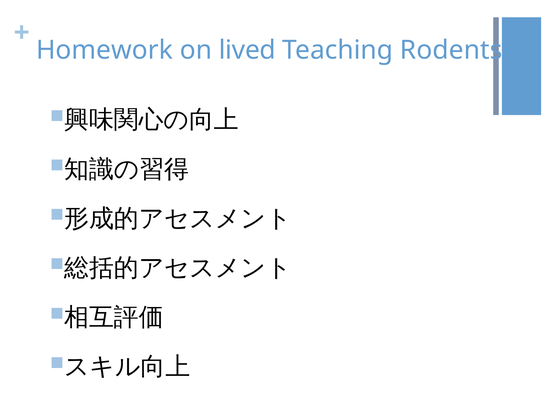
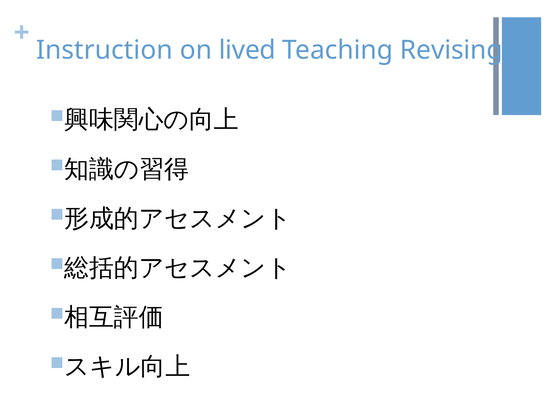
Homework: Homework -> Instruction (104, 50)
Rodents: Rodents -> Revising (451, 50)
